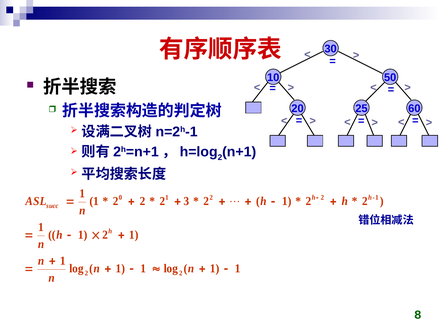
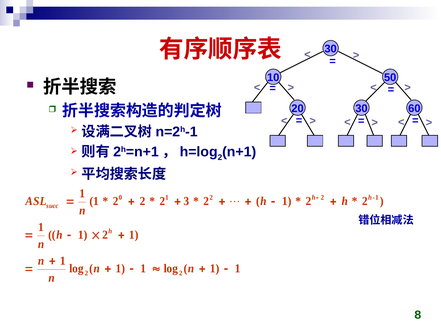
20 25: 25 -> 30 (361, 108)
